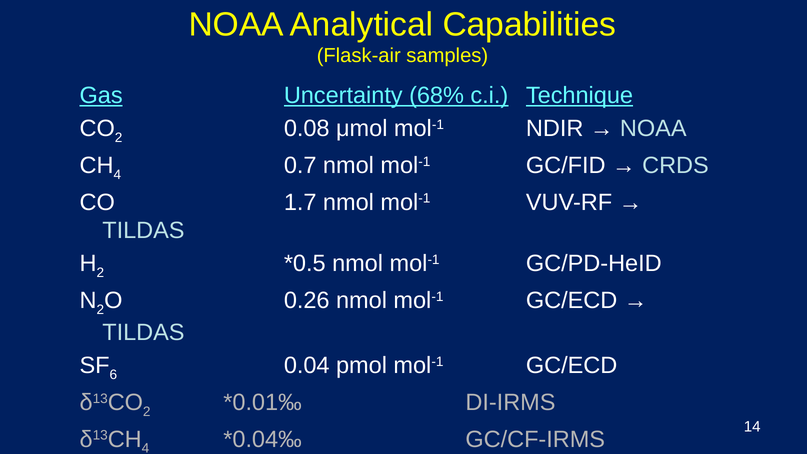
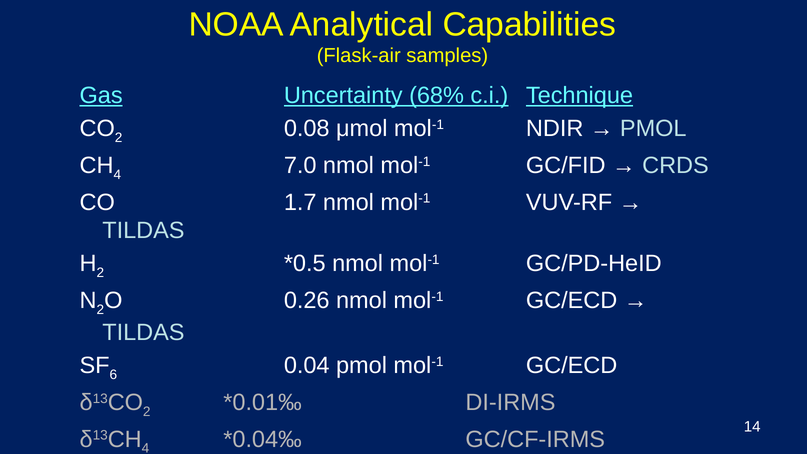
NOAA: NOAA -> PMOL (653, 129)
0.7: 0.7 -> 7.0 (300, 165)
